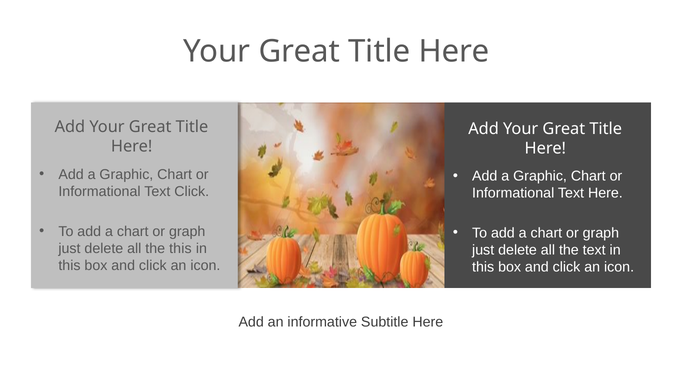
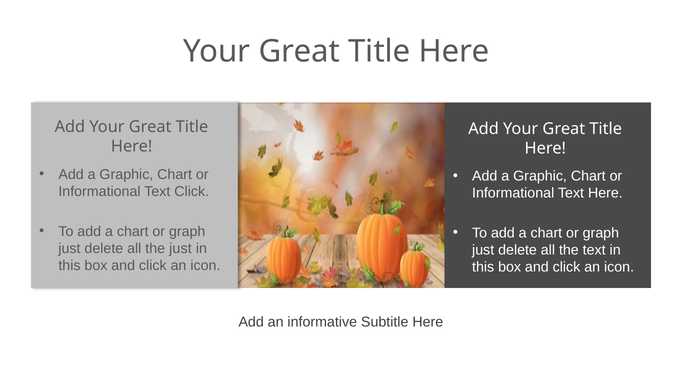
the this: this -> just (180, 248)
